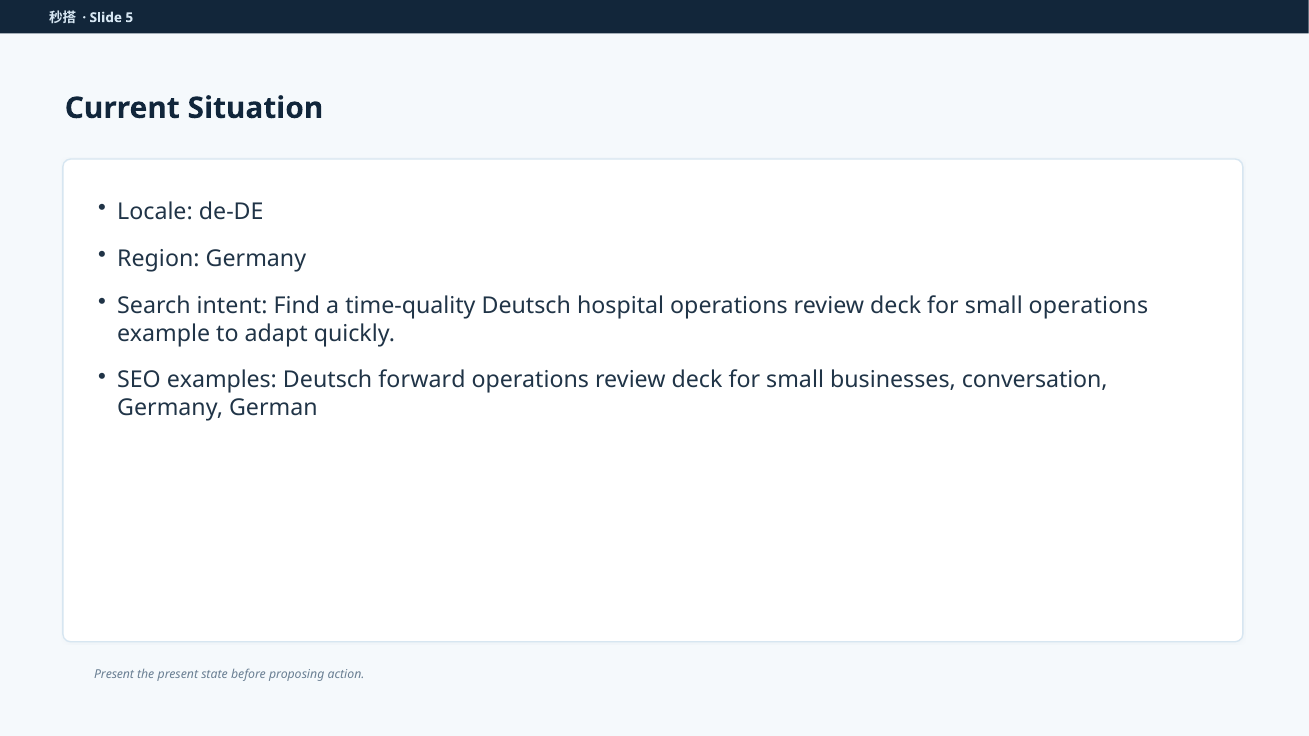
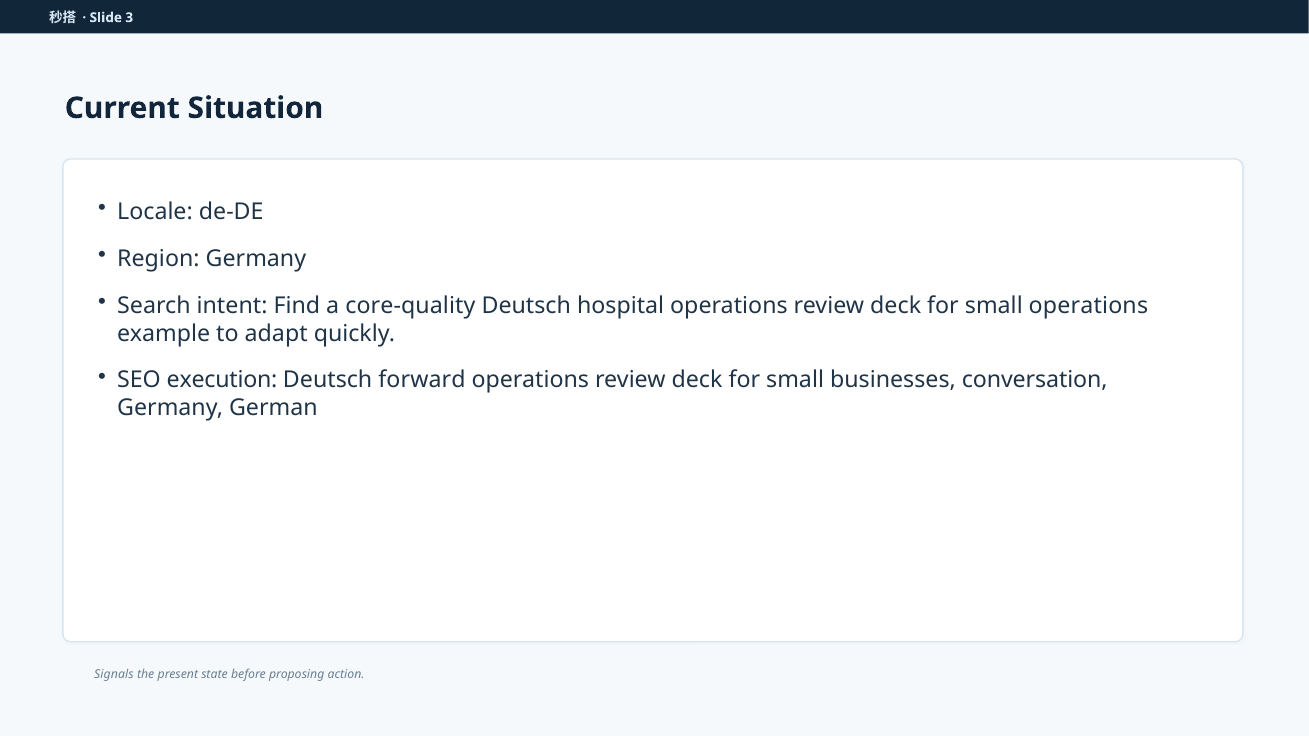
5: 5 -> 3 (129, 18)
time-quality: time-quality -> core-quality (410, 306)
examples: examples -> execution (222, 380)
Present: Present -> Signals (114, 674)
